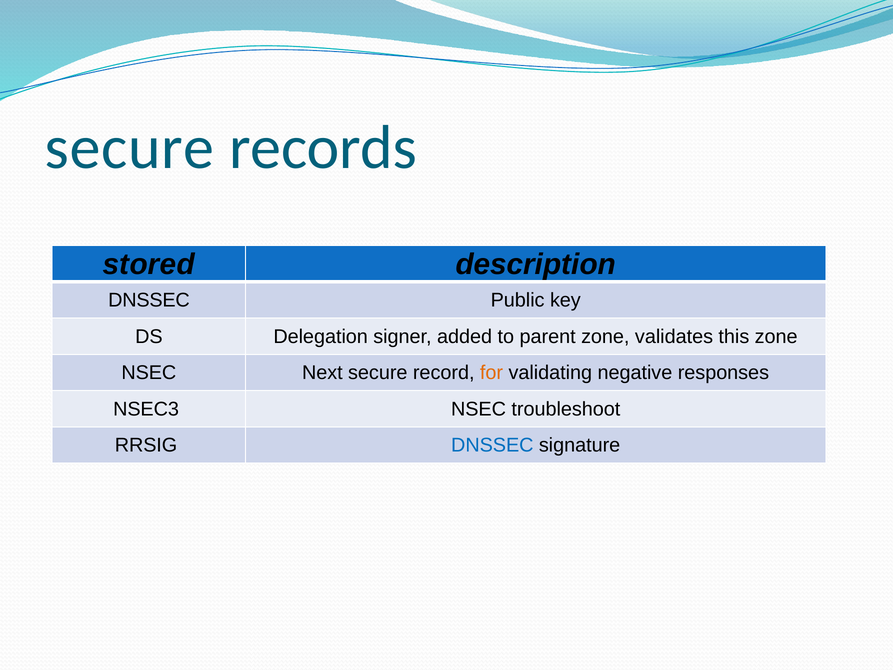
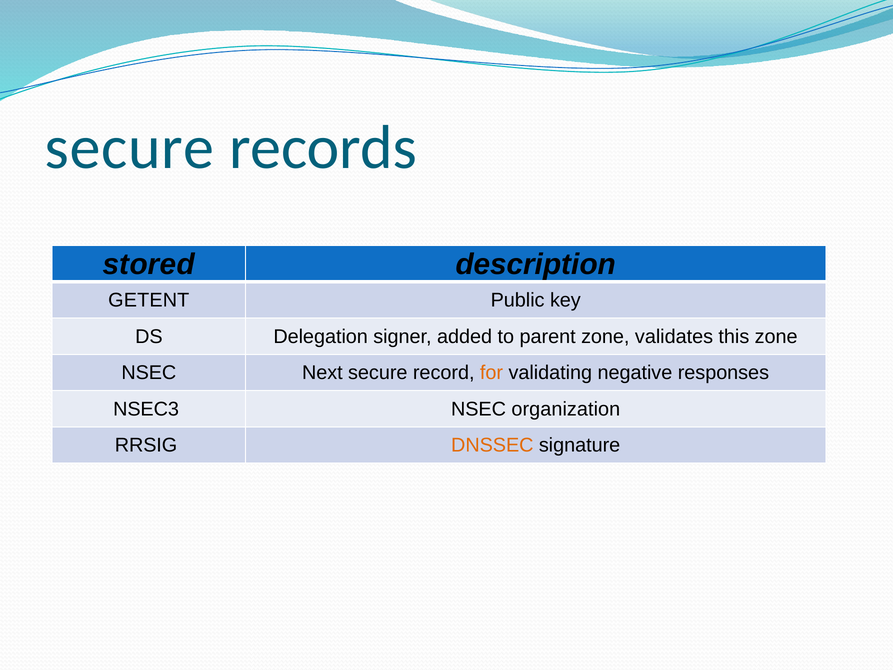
DNSSEC: DNSSEC -> GETENT (149, 300)
troubleshoot: troubleshoot -> organization (566, 409)
DNSSEC colour: blue -> orange (492, 445)
